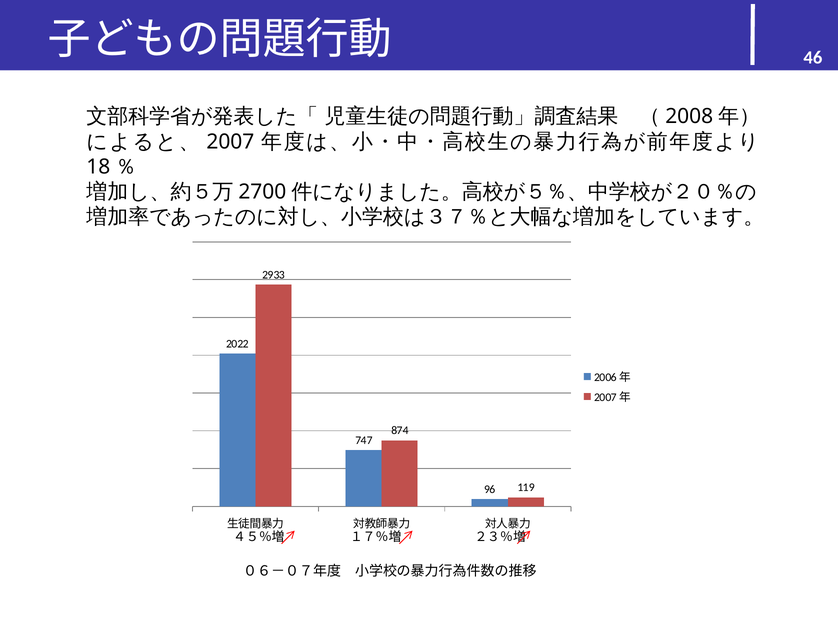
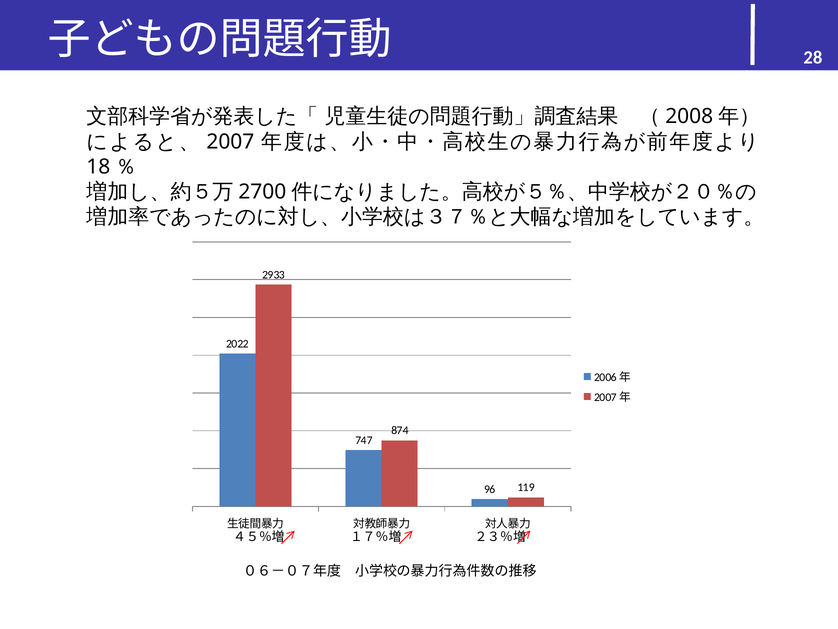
46: 46 -> 28 (813, 58)
